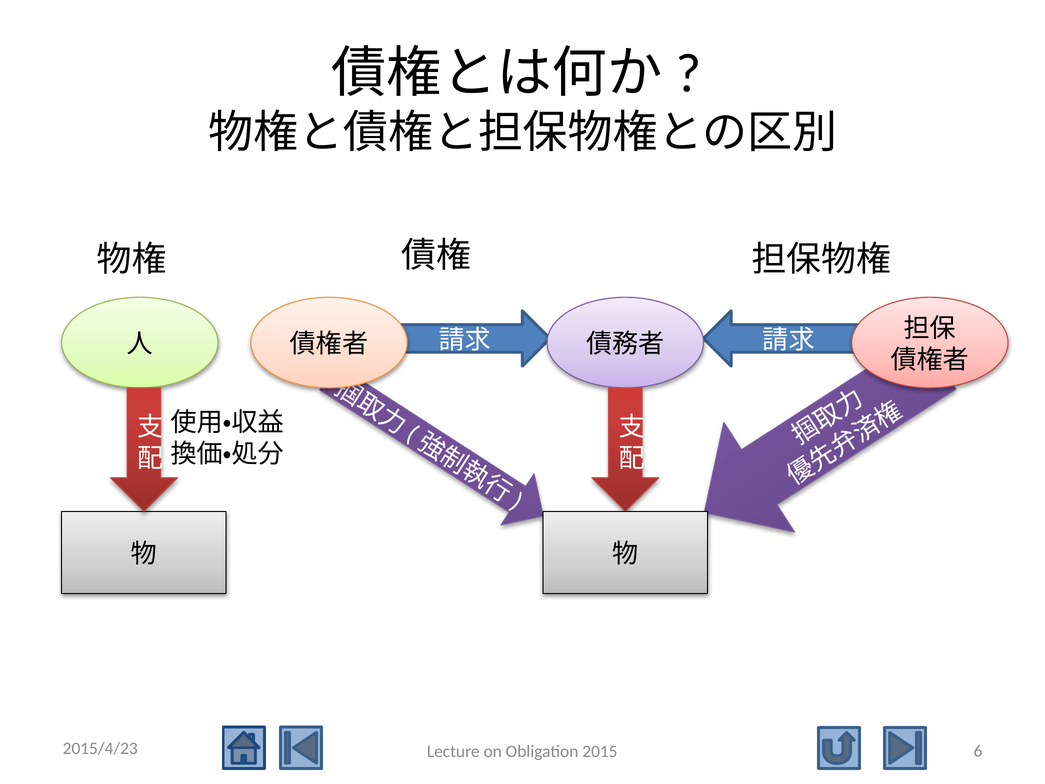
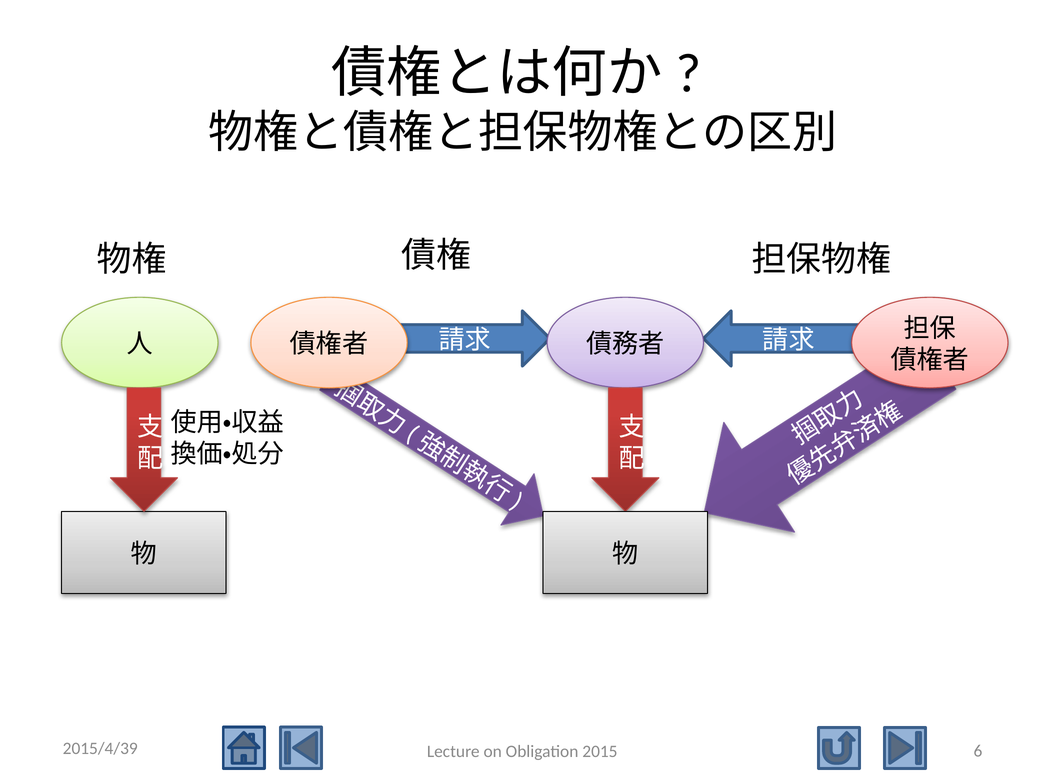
2015/4/23: 2015/4/23 -> 2015/4/39 (100, 748)
